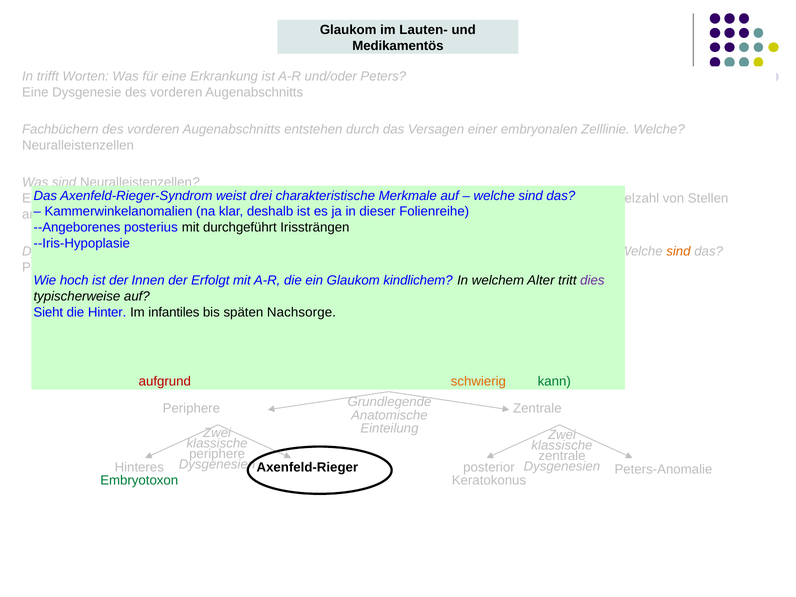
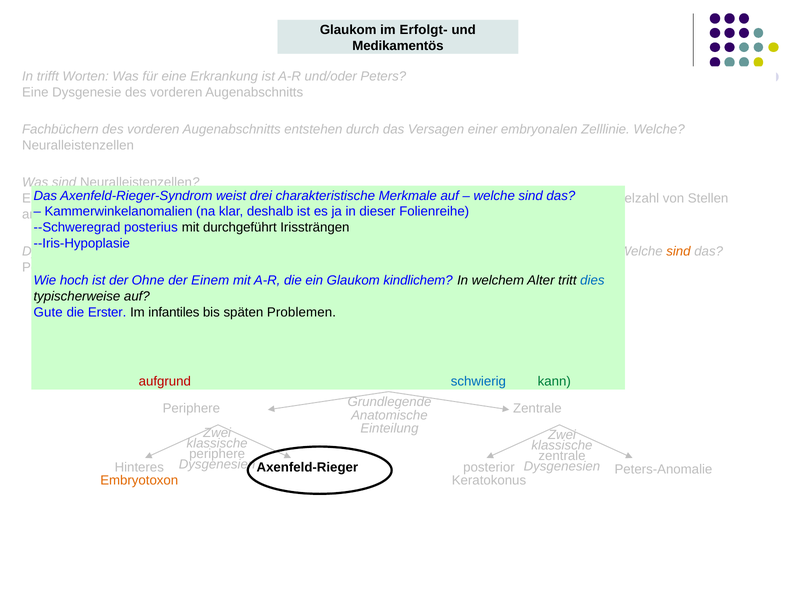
Lauten-: Lauten- -> Erfolgt- (424, 30)
--Angeborenes: --Angeborenes -> --Schweregrad (77, 228)
Innen: Innen -> Ohne (148, 281)
Erfolgt: Erfolgt -> Einem (210, 281)
dies colour: purple -> blue (592, 281)
Sieht: Sieht -> Gute (48, 312)
Hinter: Hinter -> Erster (107, 312)
Nachsorge: Nachsorge -> Problemen (301, 312)
schwierig colour: orange -> blue (478, 381)
Embryotoxon colour: green -> orange (139, 480)
